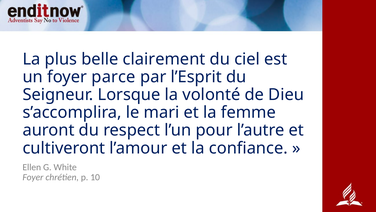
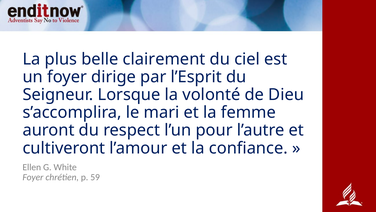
parce: parce -> dirige (114, 77)
10: 10 -> 59 (95, 177)
